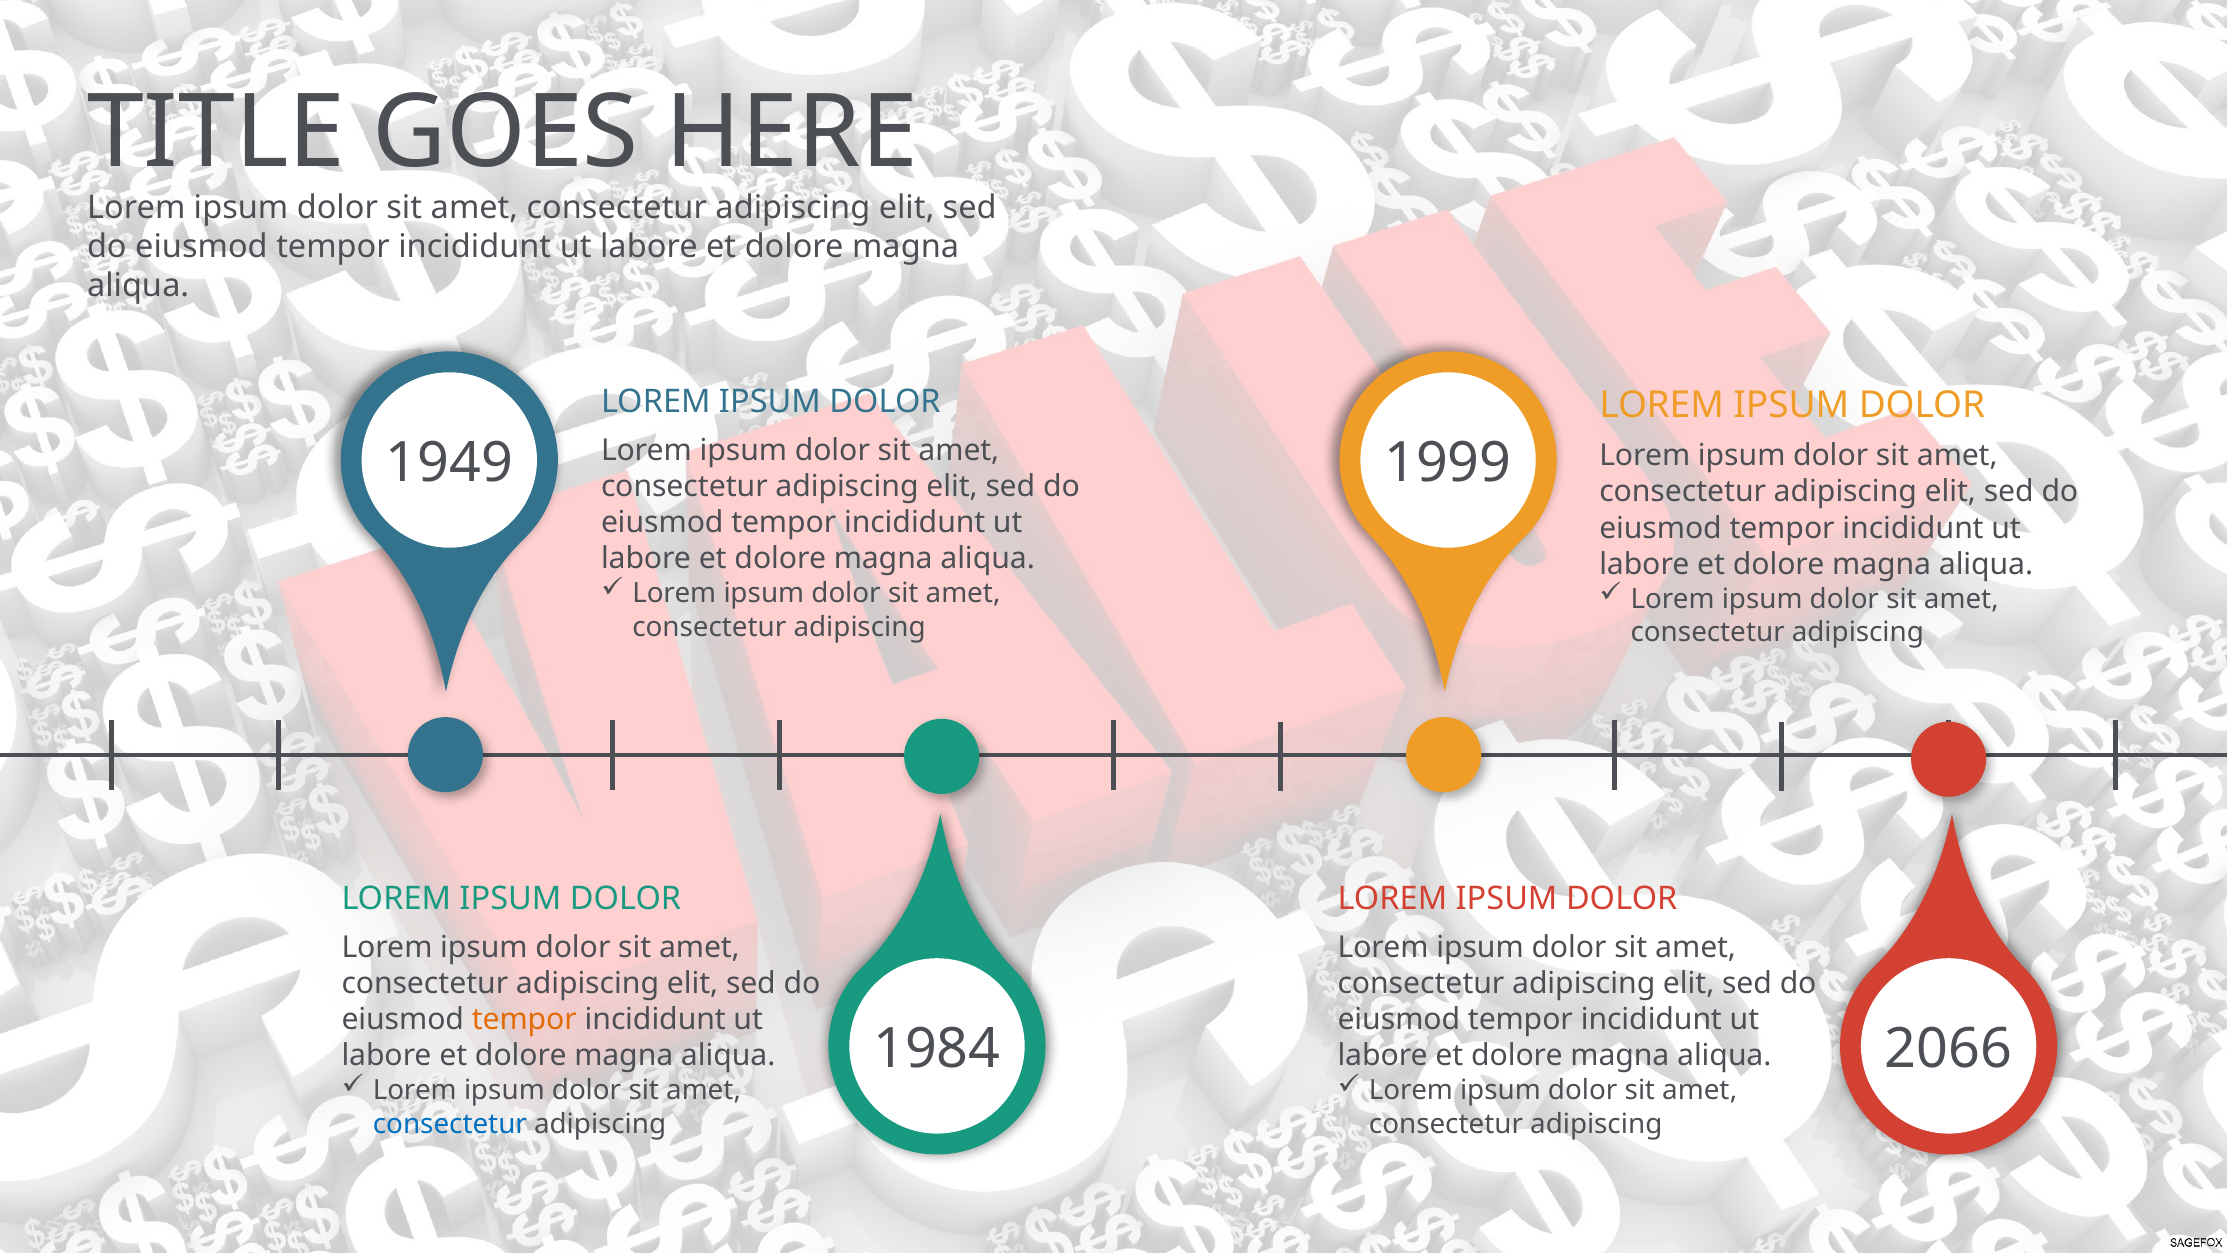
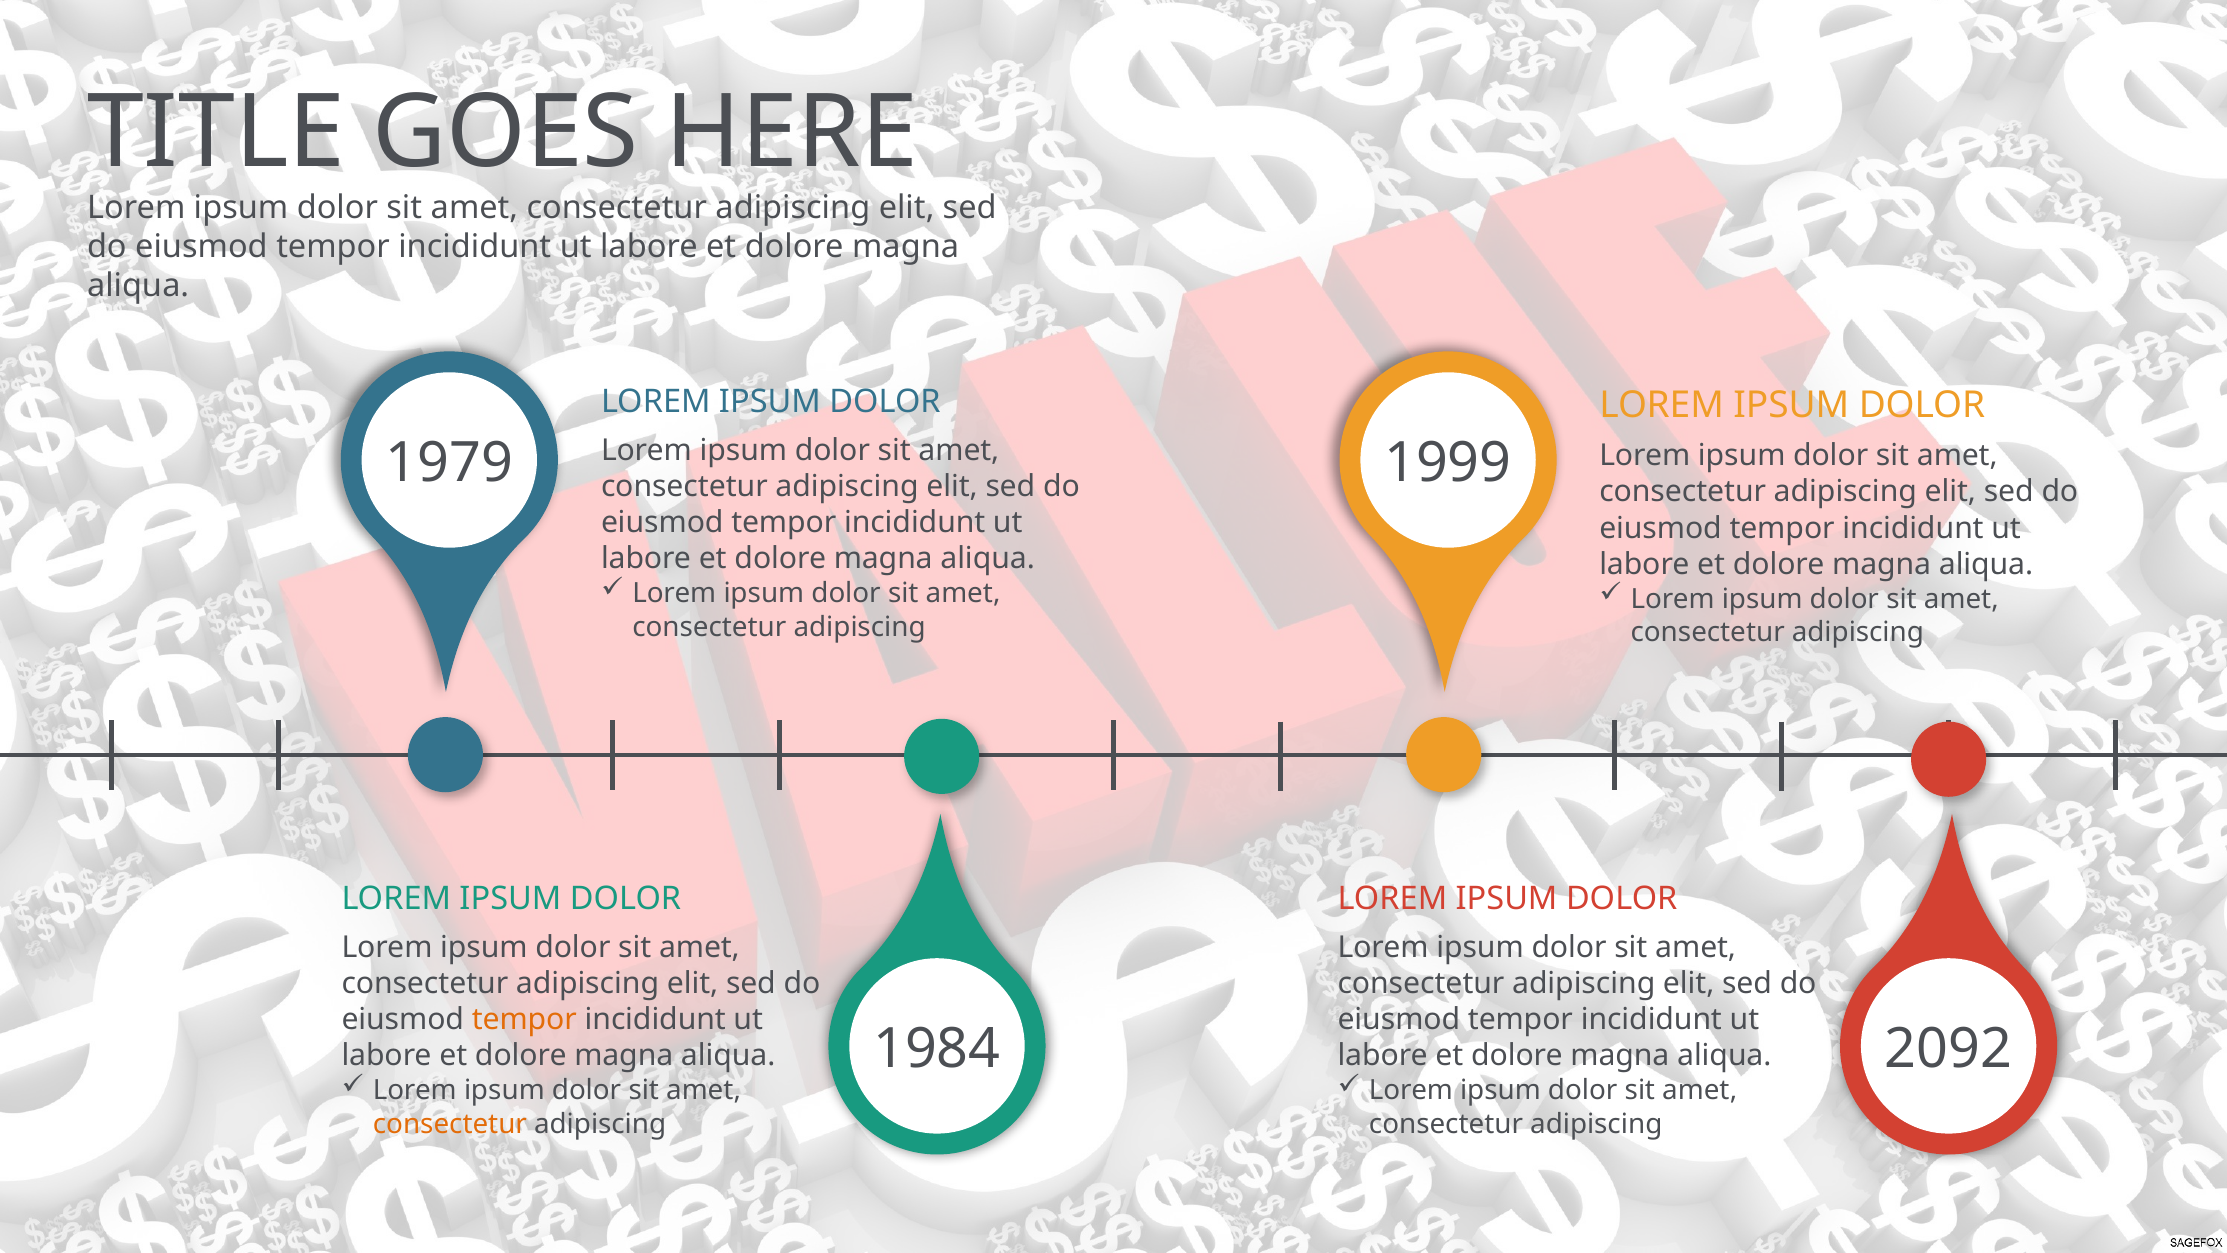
1949: 1949 -> 1979 (449, 463)
2066: 2066 -> 2092 (1949, 1049)
consectetur colour: blue -> orange (450, 1124)
